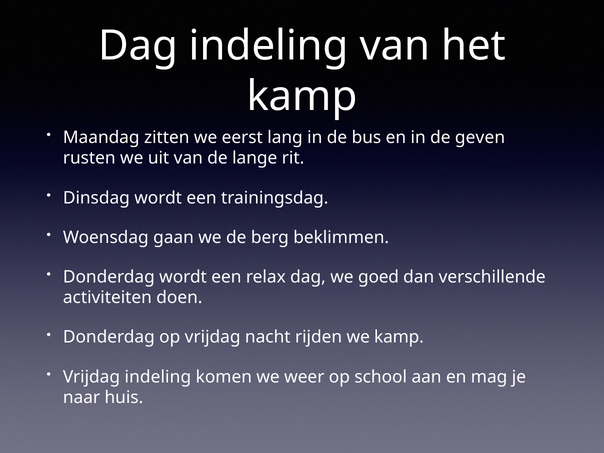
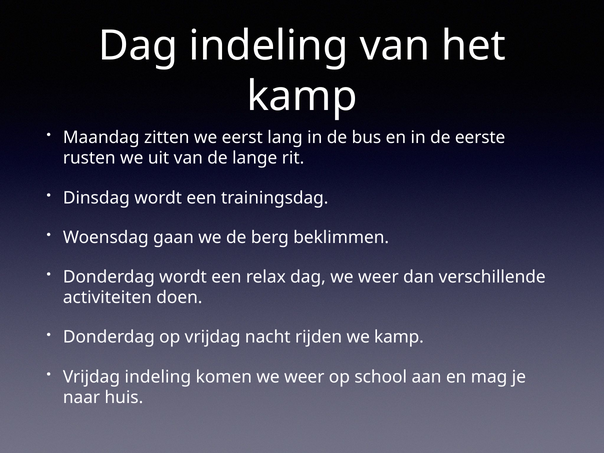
geven: geven -> eerste (480, 138)
dag we goed: goed -> weer (378, 277)
